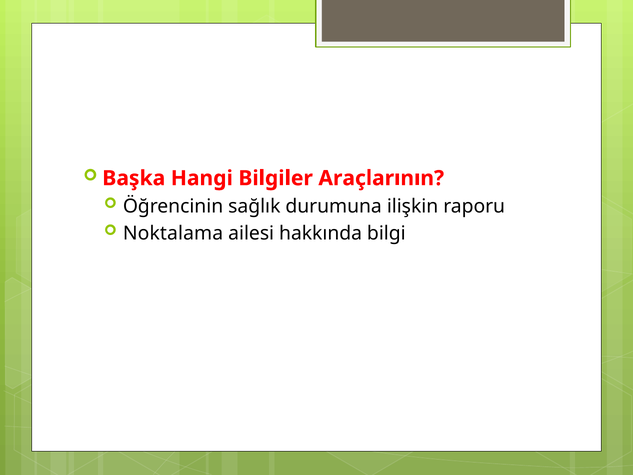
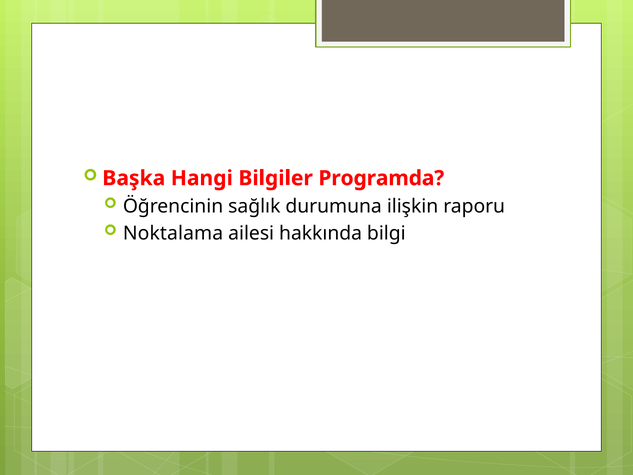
Araçlarının: Araçlarının -> Programda (381, 178)
